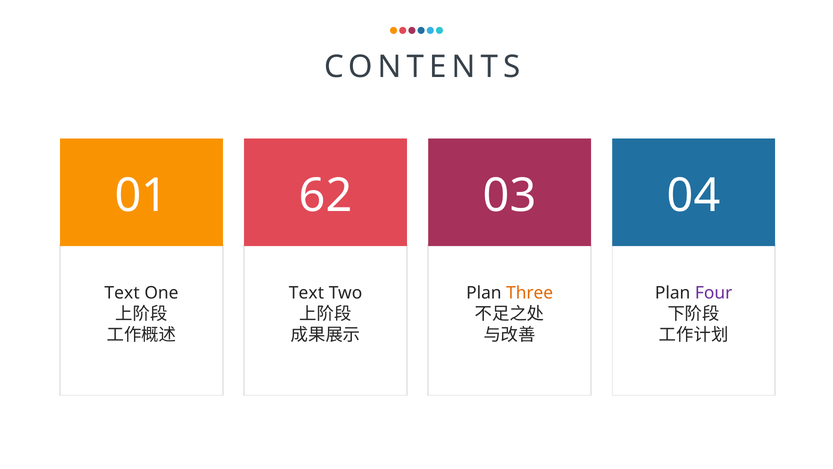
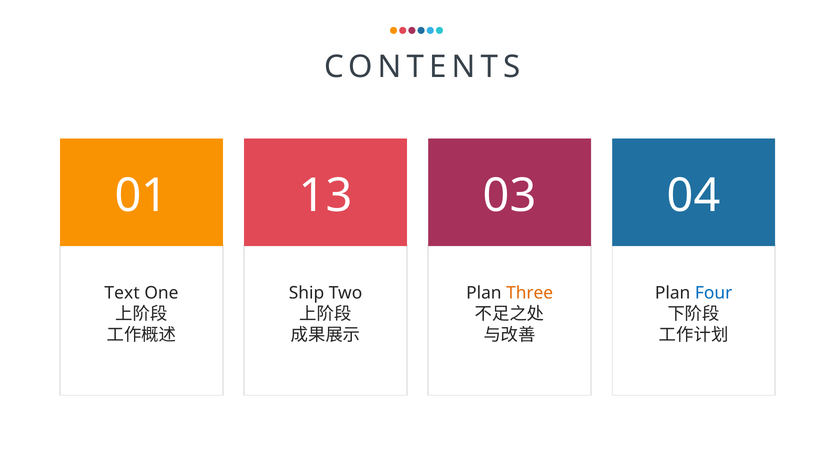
62: 62 -> 13 (326, 195)
Text: Text -> Ship (306, 293)
Four colour: purple -> blue (714, 293)
